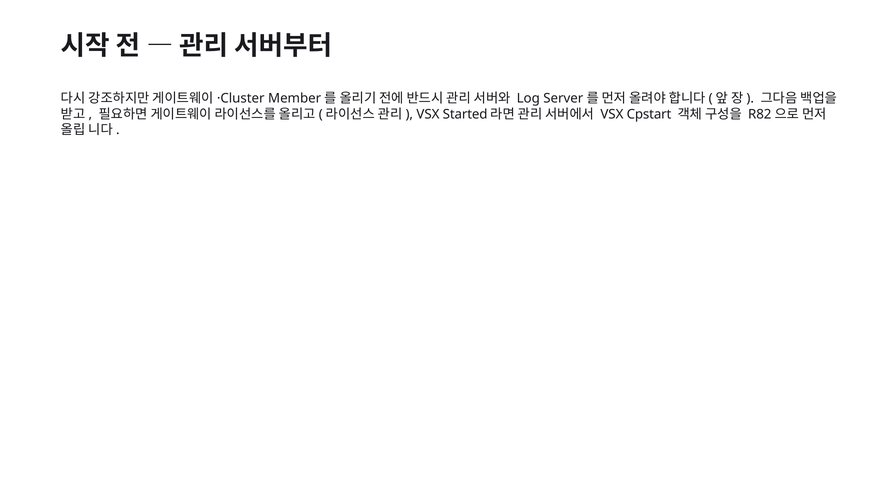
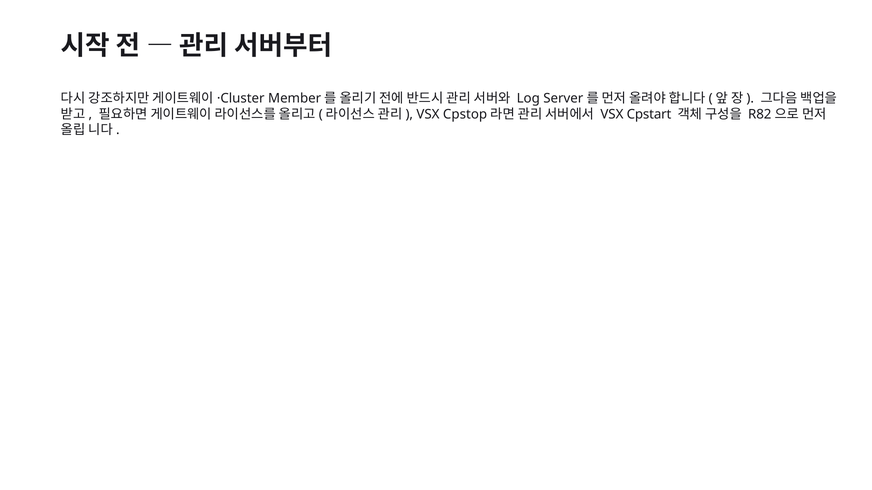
Started: Started -> Cpstop (465, 114)
